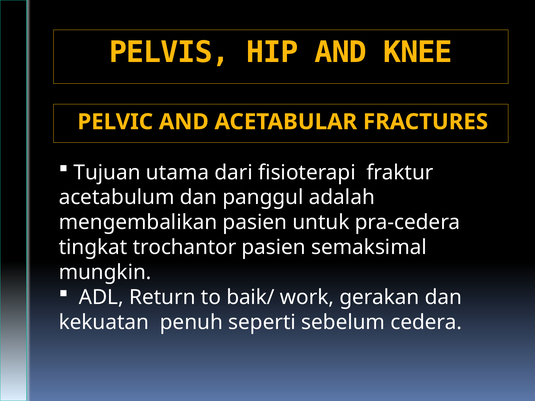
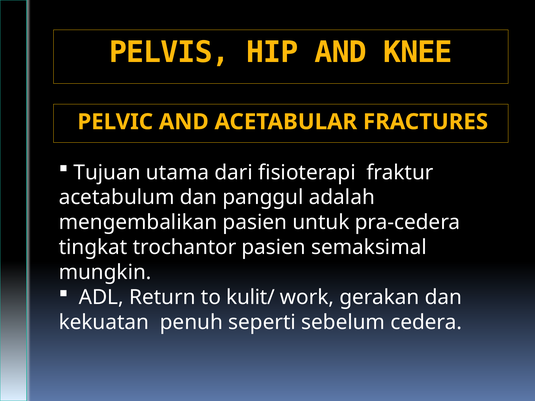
baik/: baik/ -> kulit/ (251, 297)
